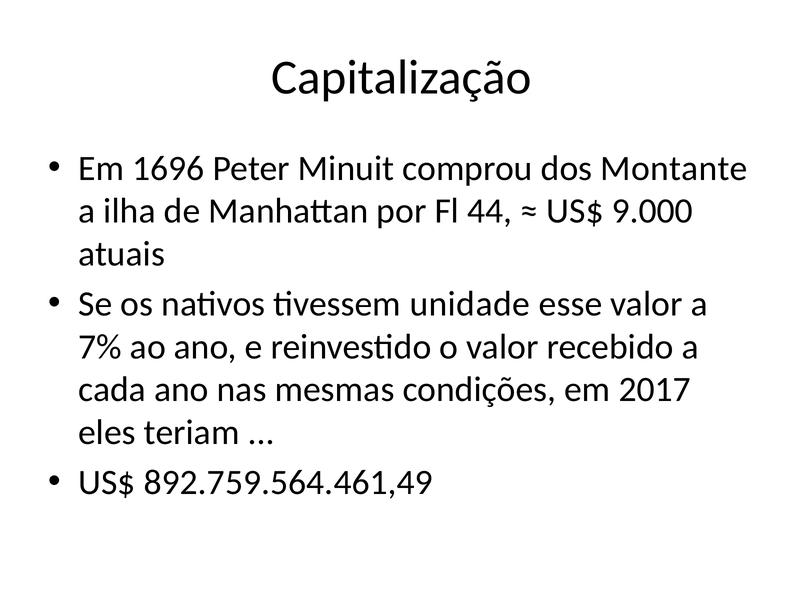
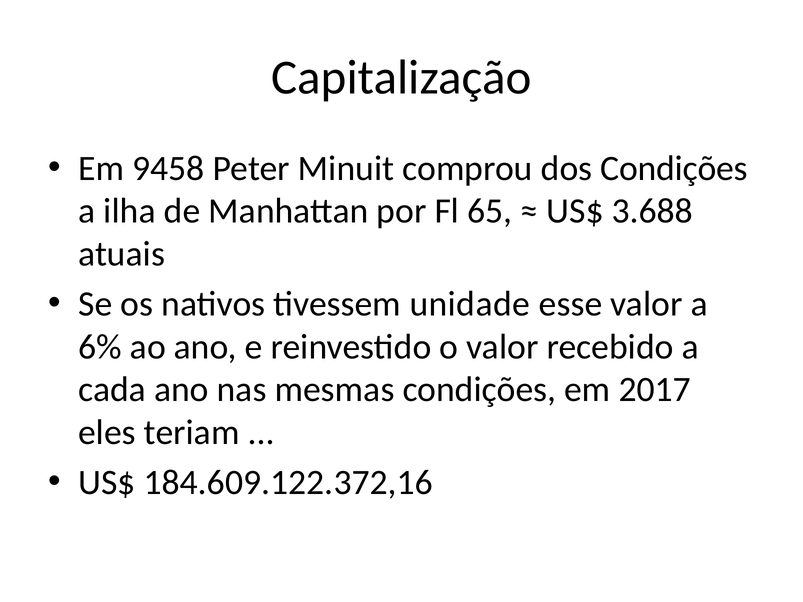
1696: 1696 -> 9458 (168, 168)
dos Montante: Montante -> Condições (674, 168)
44: 44 -> 65 (490, 211)
9.000: 9.000 -> 3.688 (652, 211)
7%: 7% -> 6% (100, 347)
892.759.564.461,49: 892.759.564.461,49 -> 184.609.122.372,16 (288, 483)
